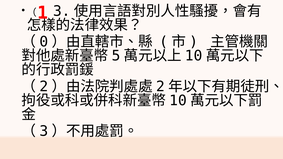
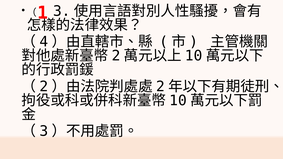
0: 0 -> 4 (44, 42)
5: 5 -> 2 (116, 56)
